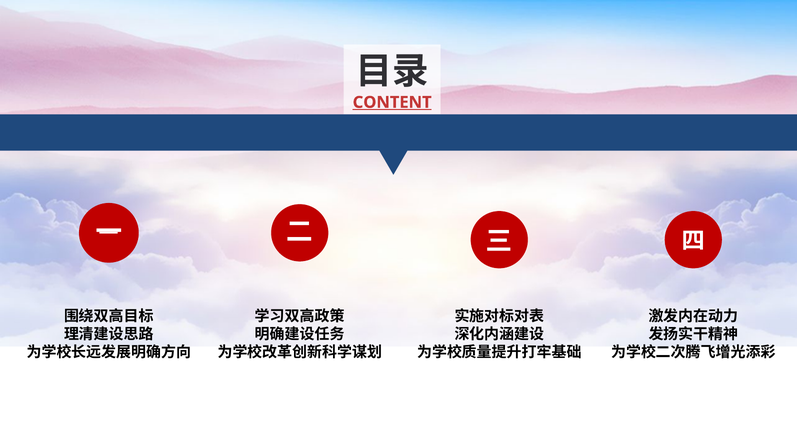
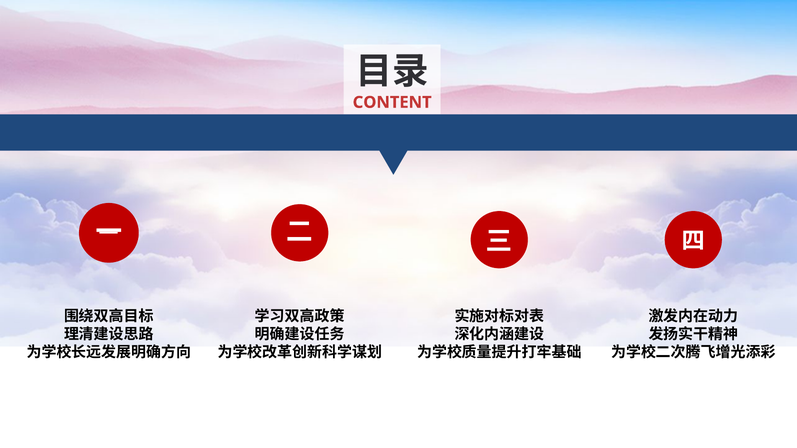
CONTENT underline: present -> none (392, 102)
